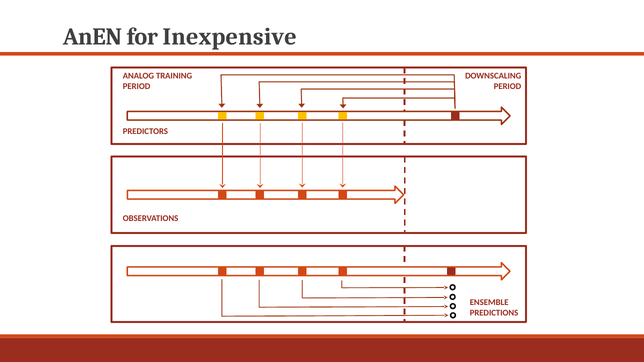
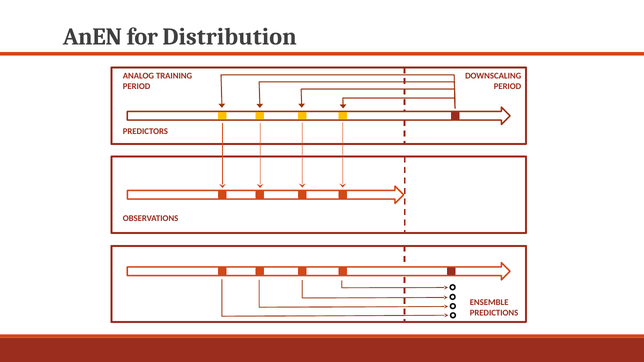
Inexpensive: Inexpensive -> Distribution (230, 37)
